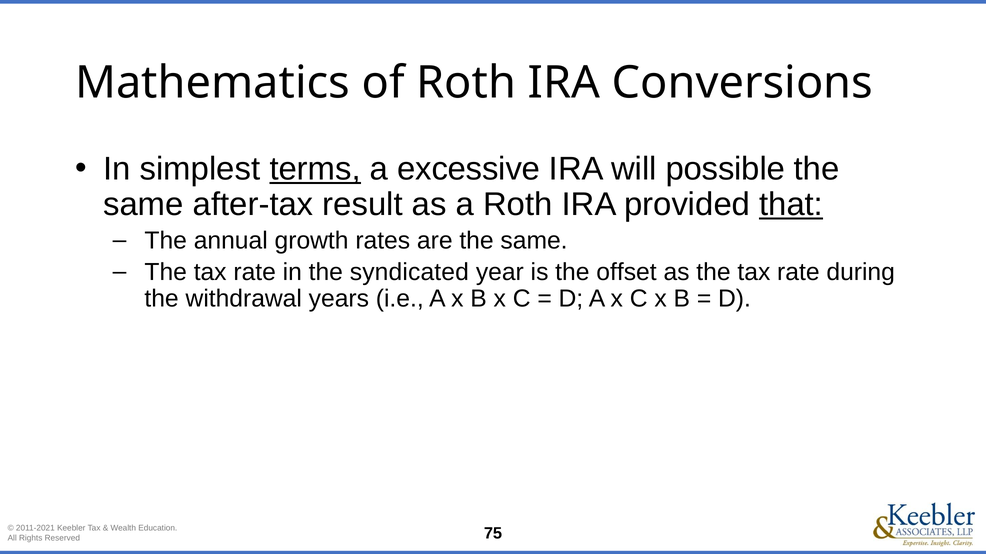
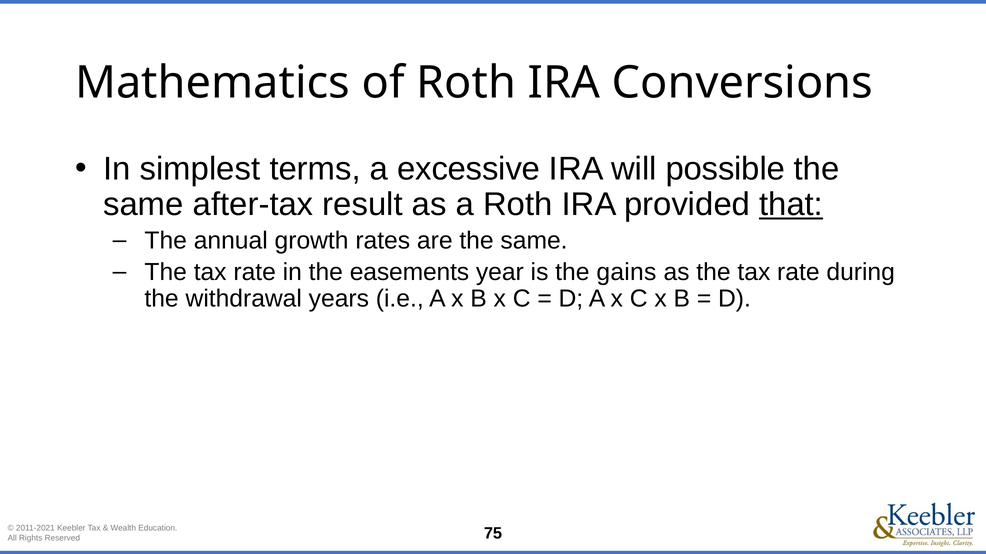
terms underline: present -> none (315, 169)
syndicated: syndicated -> easements (409, 272)
offset: offset -> gains (626, 272)
